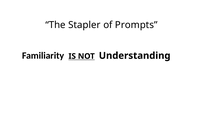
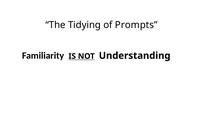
Stapler: Stapler -> Tidying (84, 25)
